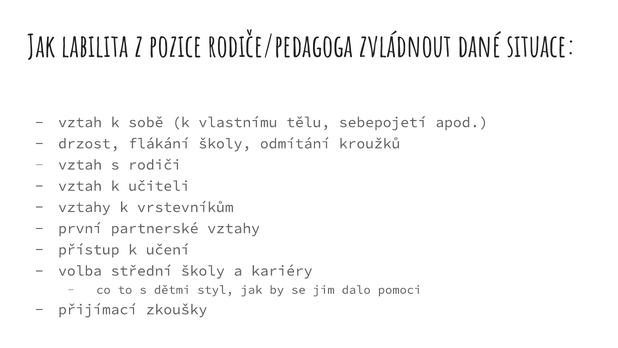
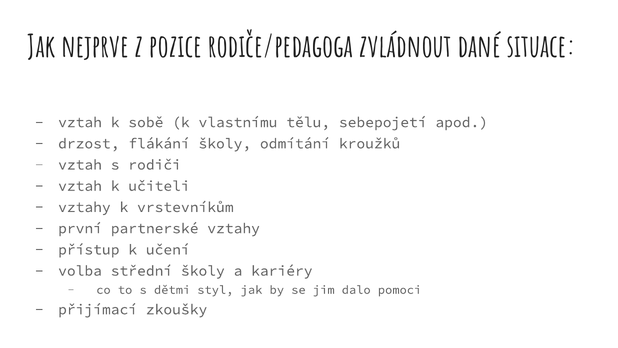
labilita: labilita -> nejprve (95, 47)
